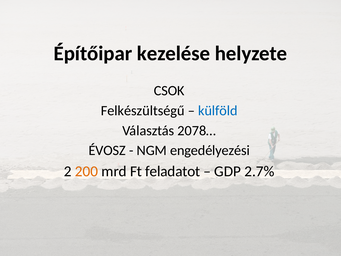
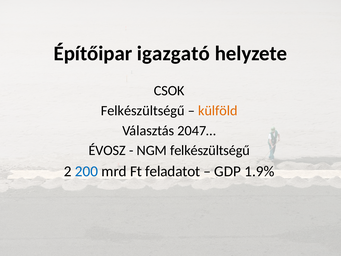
kezelése: kezelése -> igazgató (173, 53)
külföld colour: blue -> orange (218, 111)
2078…: 2078… -> 2047… (197, 130)
NGM engedélyezési: engedélyezési -> felkészültségű (210, 150)
200 colour: orange -> blue (86, 171)
2.7%: 2.7% -> 1.9% (259, 171)
